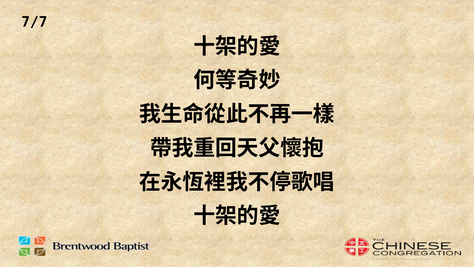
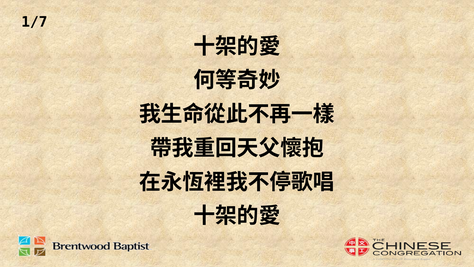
7/7: 7/7 -> 1/7 (34, 22)
